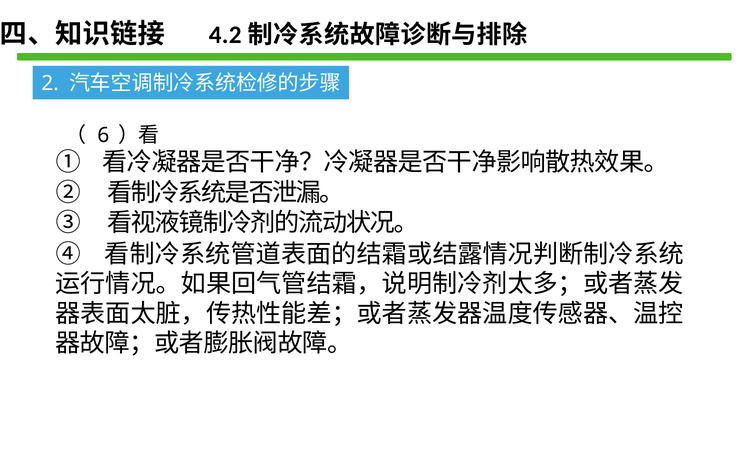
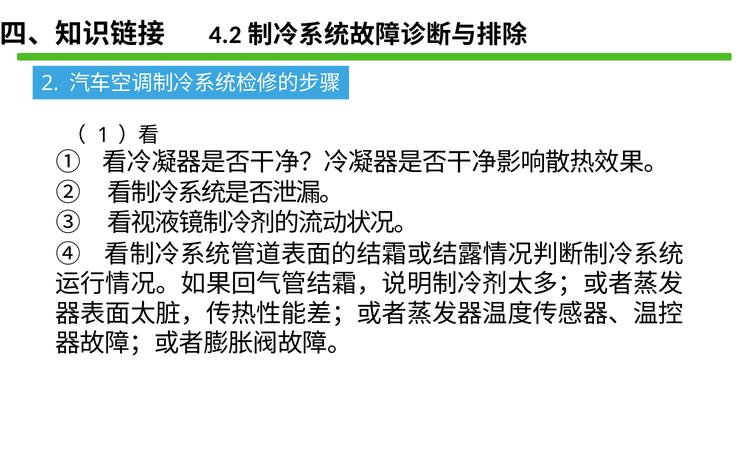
6: 6 -> 1 (103, 135)
